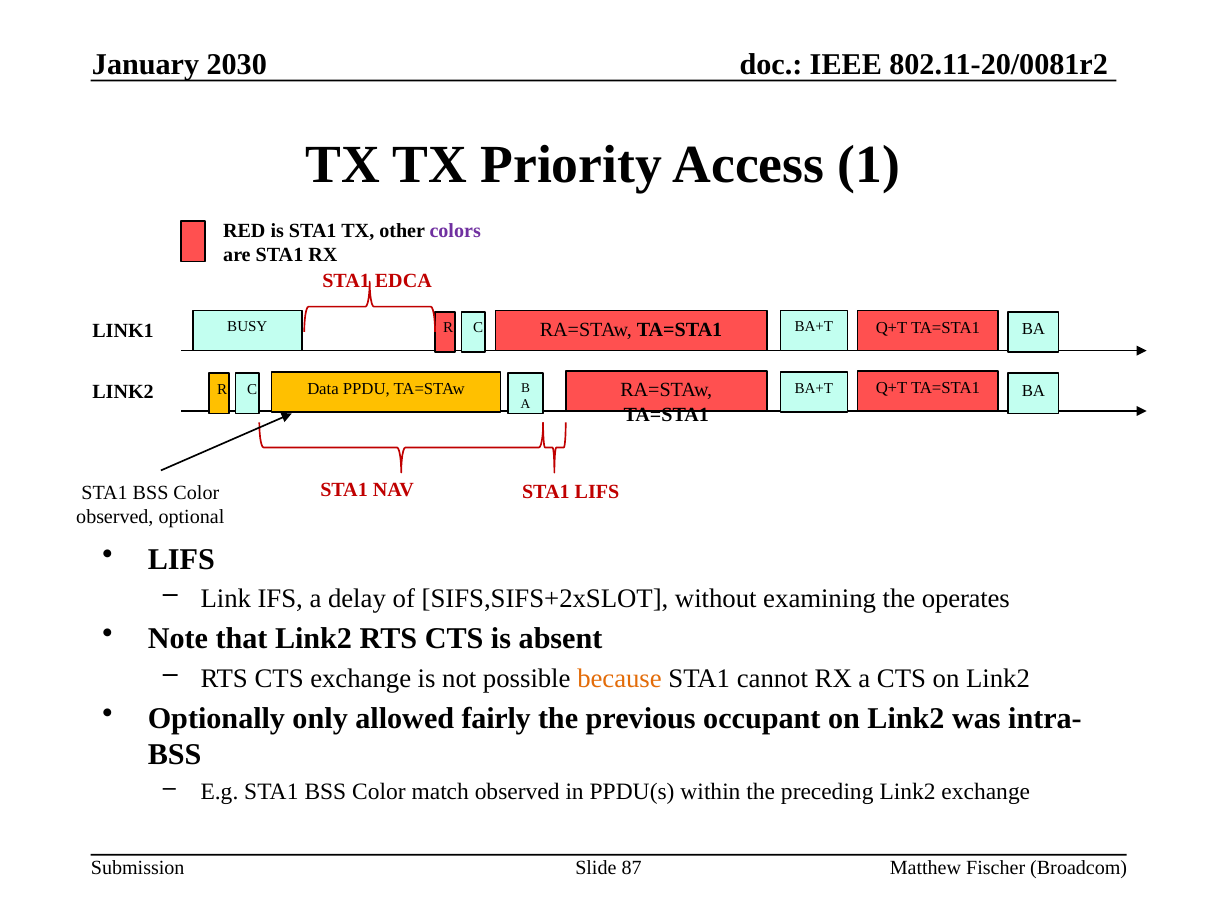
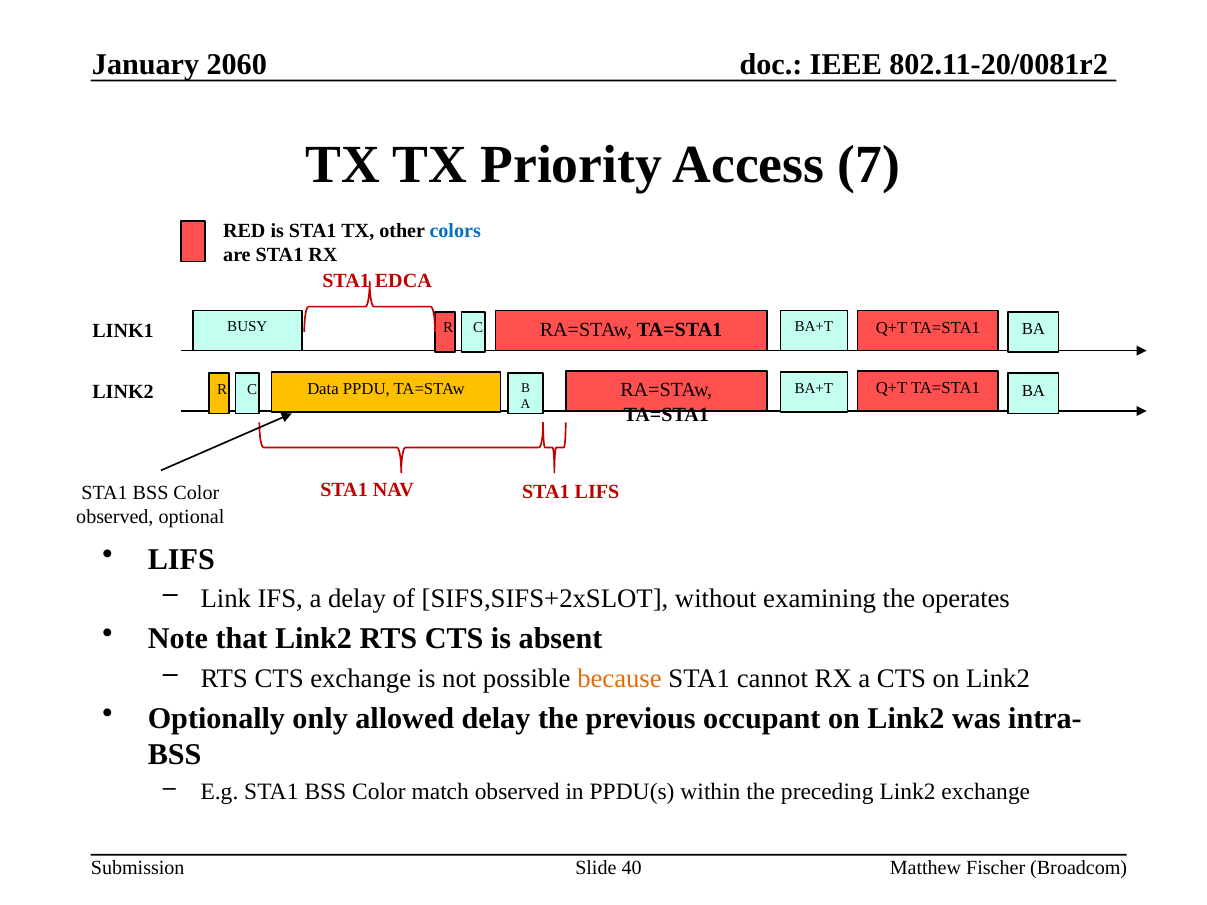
2030: 2030 -> 2060 (237, 64)
1: 1 -> 7 (869, 165)
colors colour: purple -> blue (455, 231)
allowed fairly: fairly -> delay (496, 719)
87: 87 -> 40 (632, 868)
